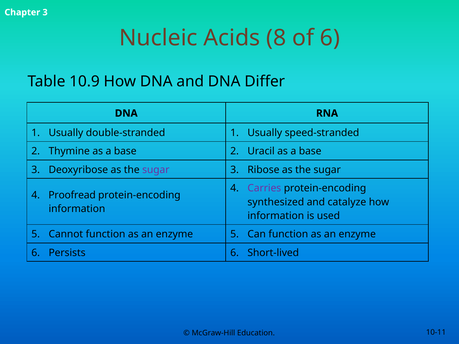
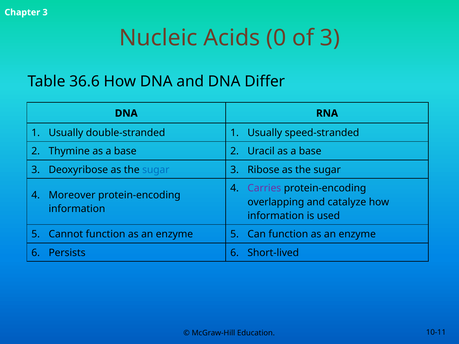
8: 8 -> 0 (276, 38)
of 6: 6 -> 3 (330, 38)
10.9: 10.9 -> 36.6 (84, 81)
sugar colour: purple -> blue (156, 170)
Proofread: Proofread -> Moreover (72, 195)
synthesized: synthesized -> overlapping (276, 202)
